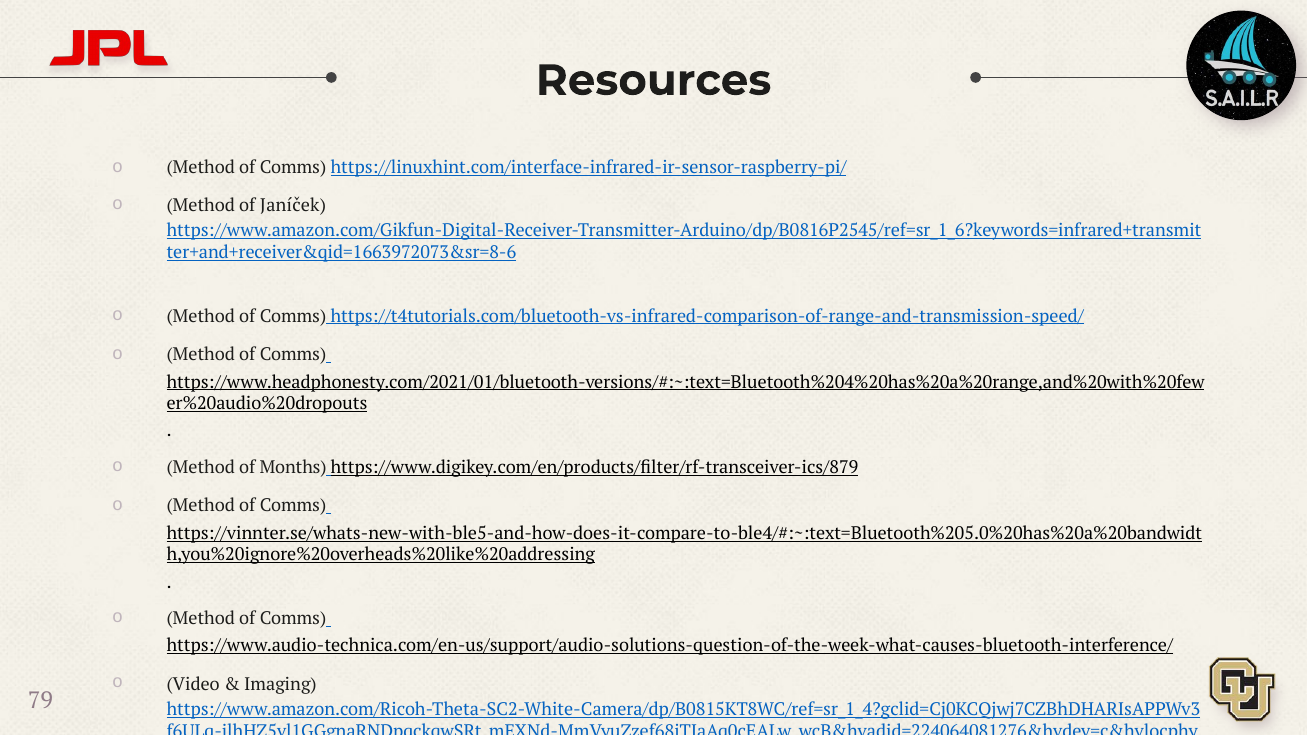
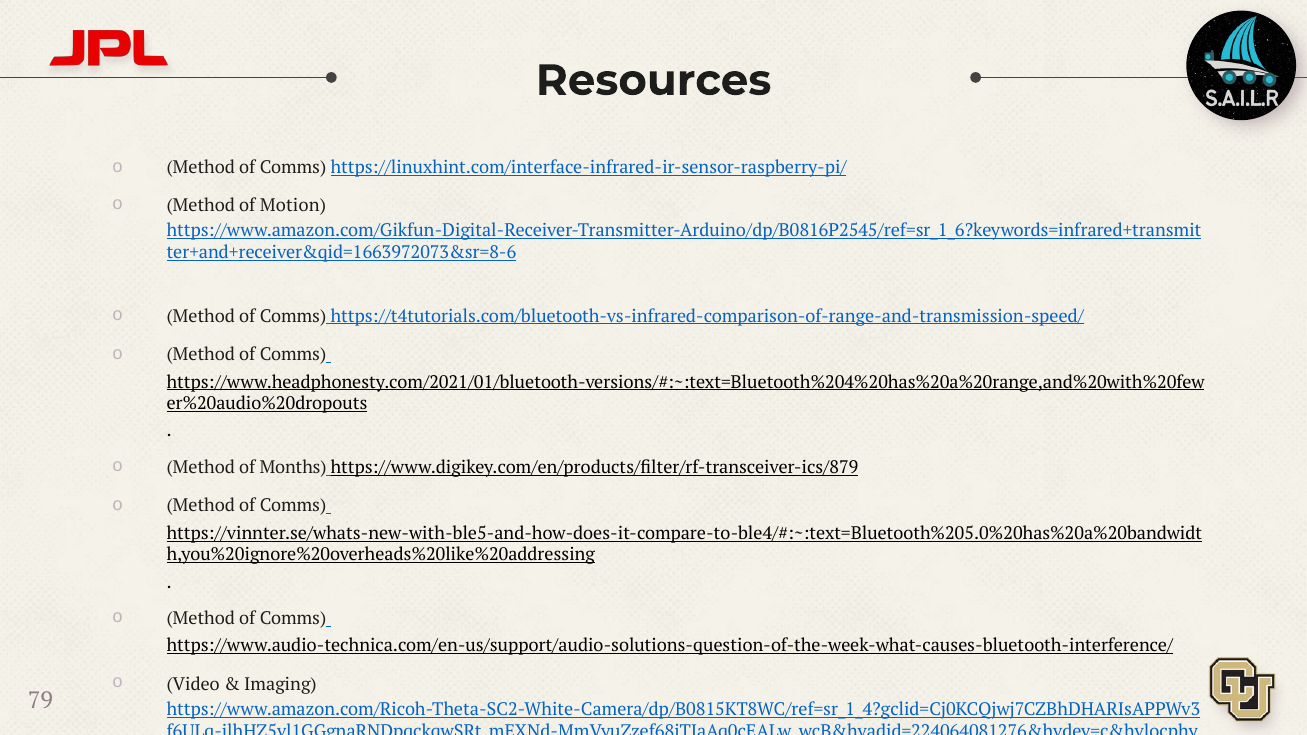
Janíček: Janíček -> Motion (293, 206)
